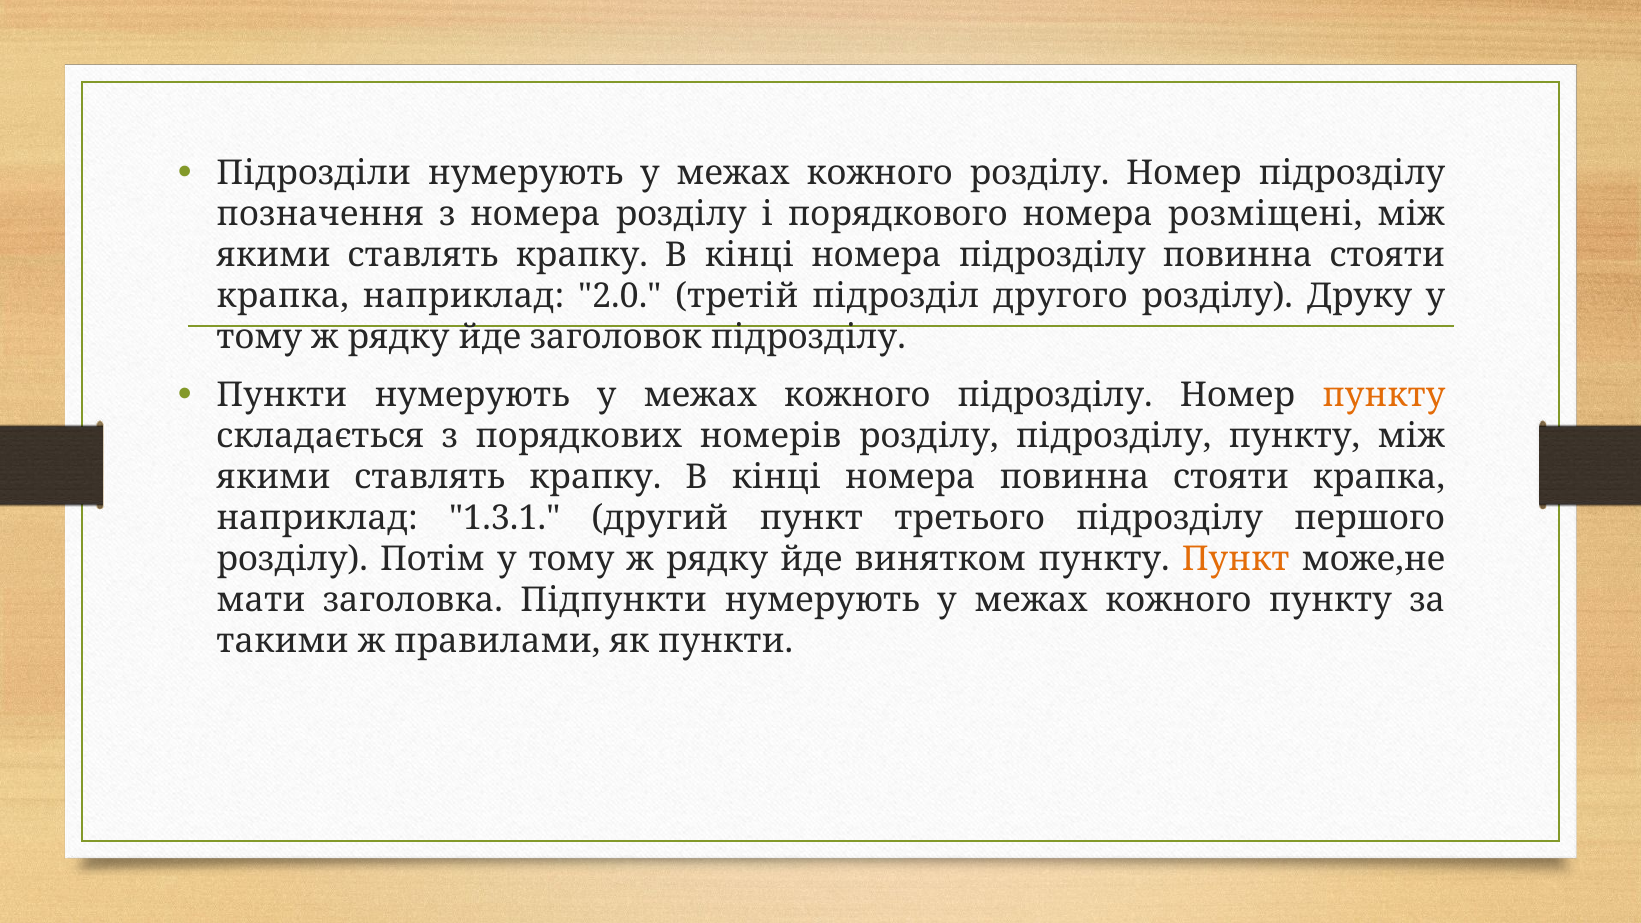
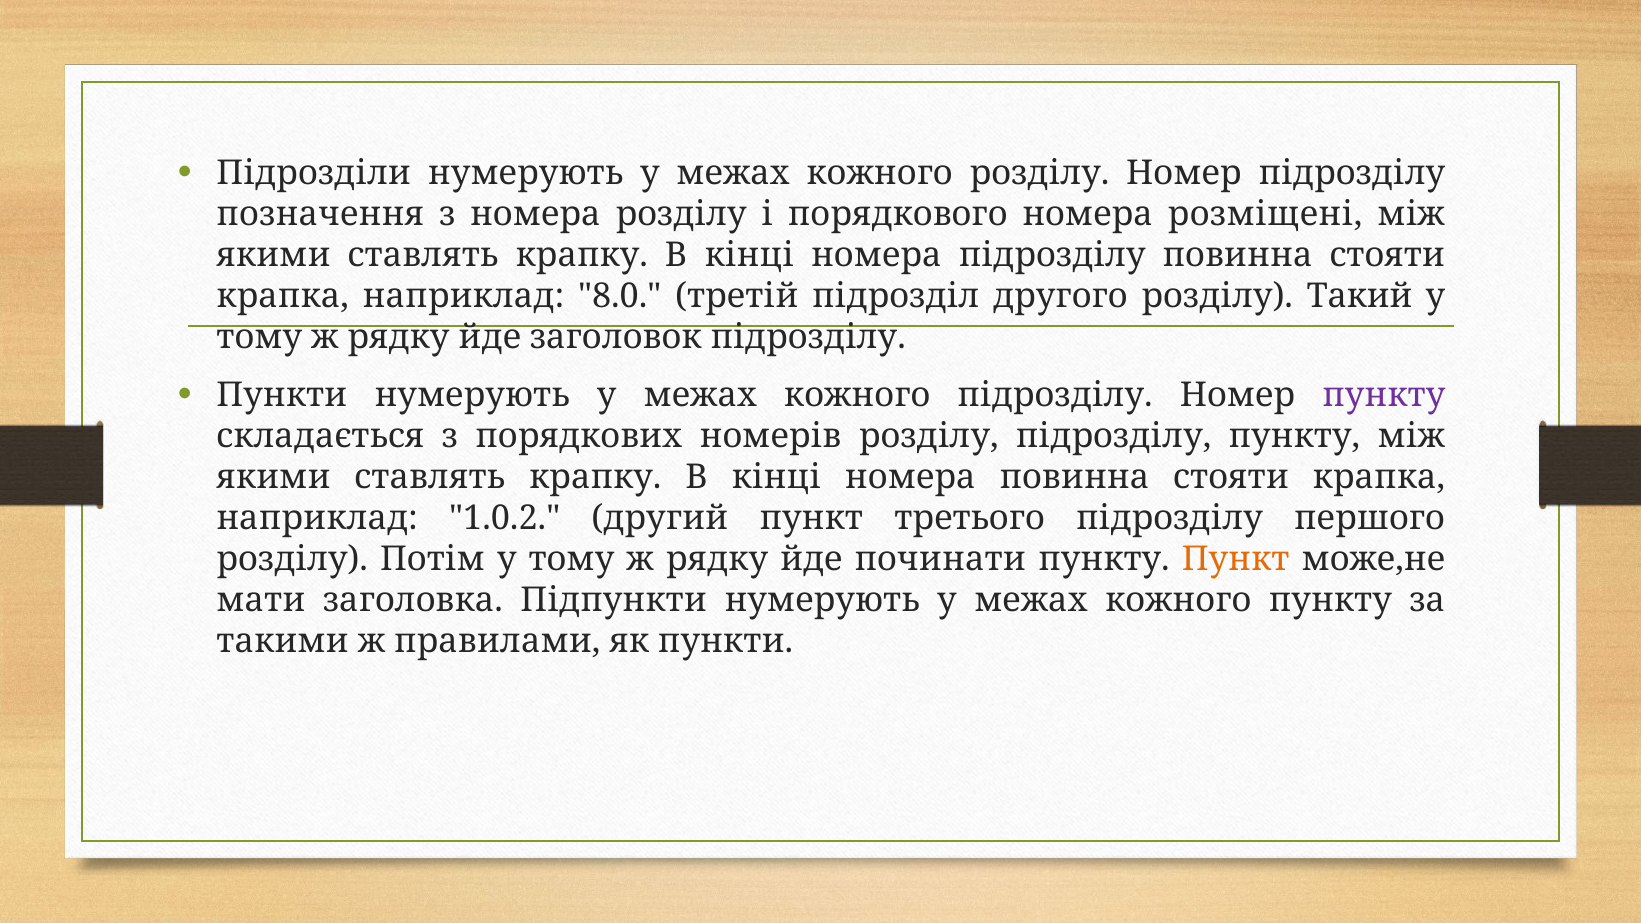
2.0: 2.0 -> 8.0 (620, 296)
Друку: Друку -> Такий (1360, 296)
пункту colour: orange -> purple (1384, 395)
1.3.1: 1.3.1 -> 1.0.2 (505, 518)
винятком: винятком -> починати (940, 559)
